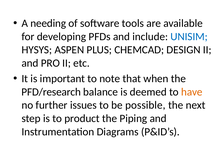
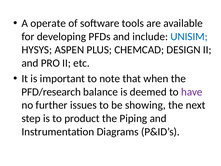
needing: needing -> operate (48, 23)
have colour: orange -> purple (192, 92)
possible: possible -> showing (145, 105)
